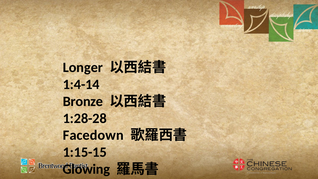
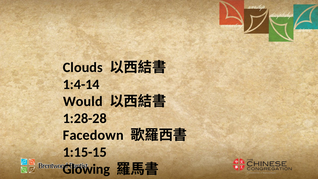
Longer: Longer -> Clouds (83, 67)
Bronze: Bronze -> Would (83, 101)
